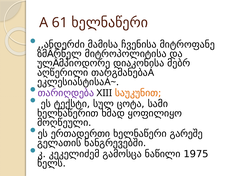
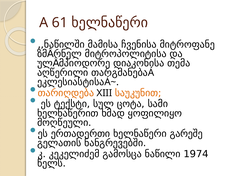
,,ანდერძი: ,,ანდერძი -> ,,ნაწილში (61, 45)
მებრ: მებრ -> თემა (179, 63)
თარიღდება colour: purple -> orange (66, 93)
1975: 1975 -> 1974 (196, 154)
